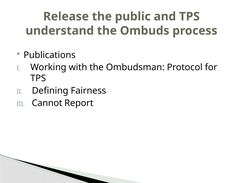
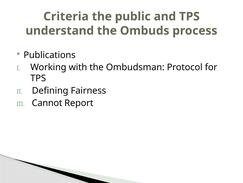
Release: Release -> Criteria (66, 16)
